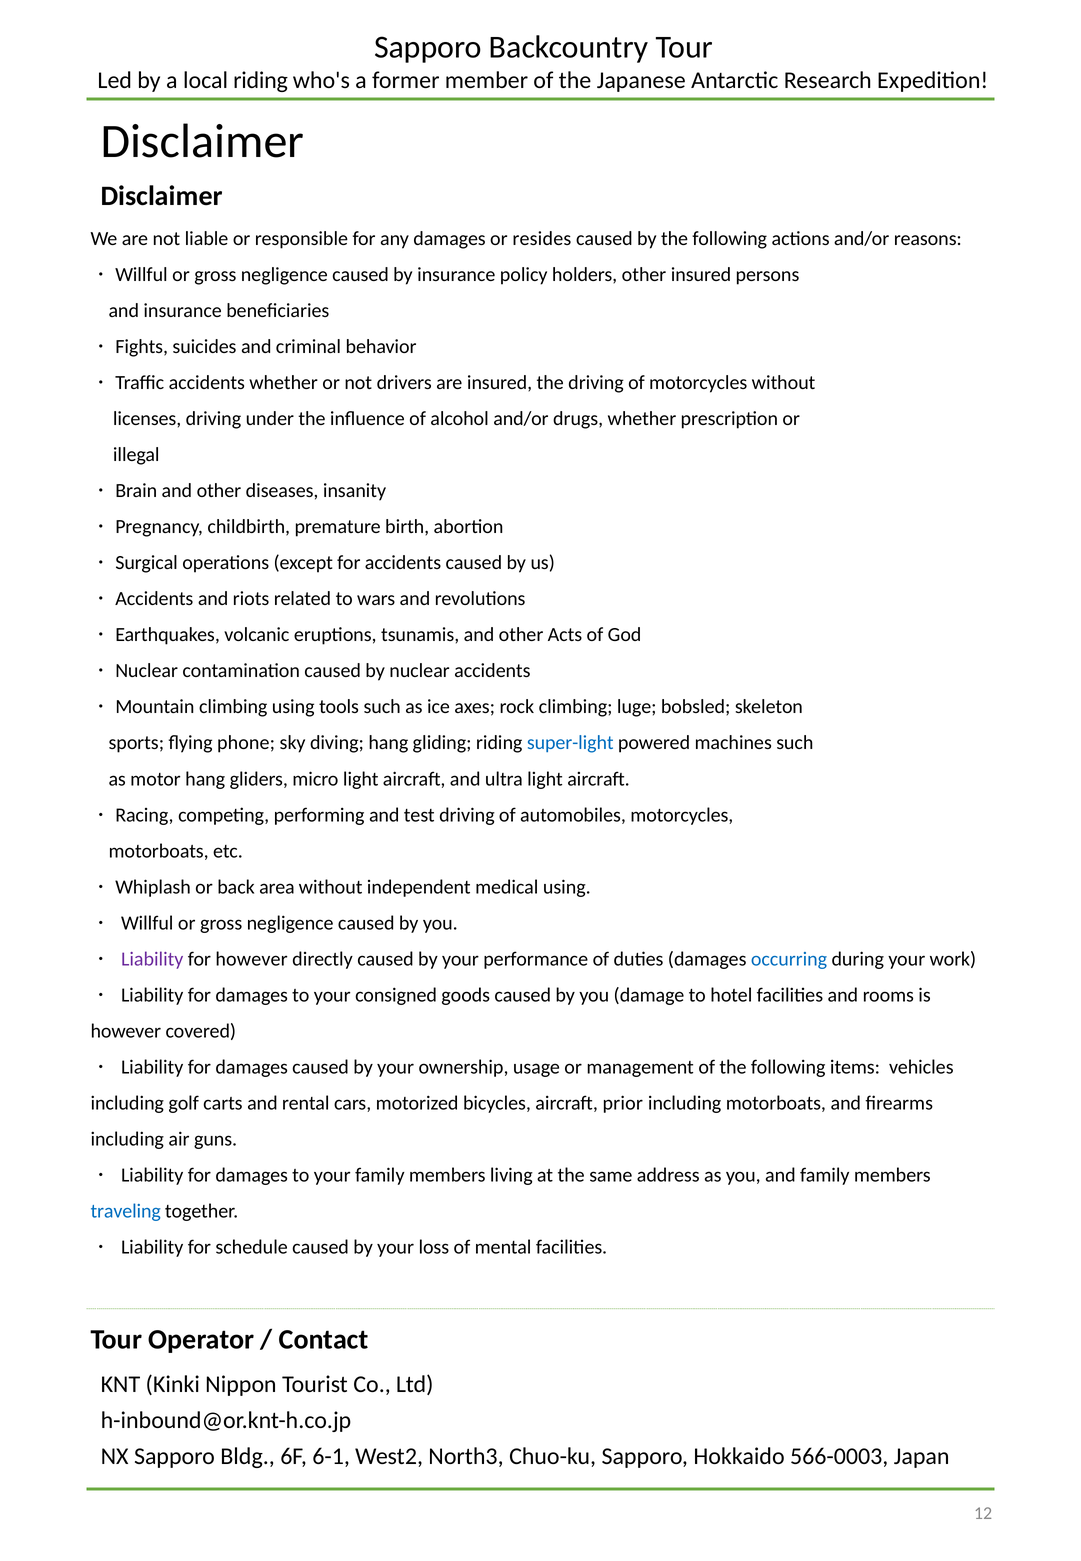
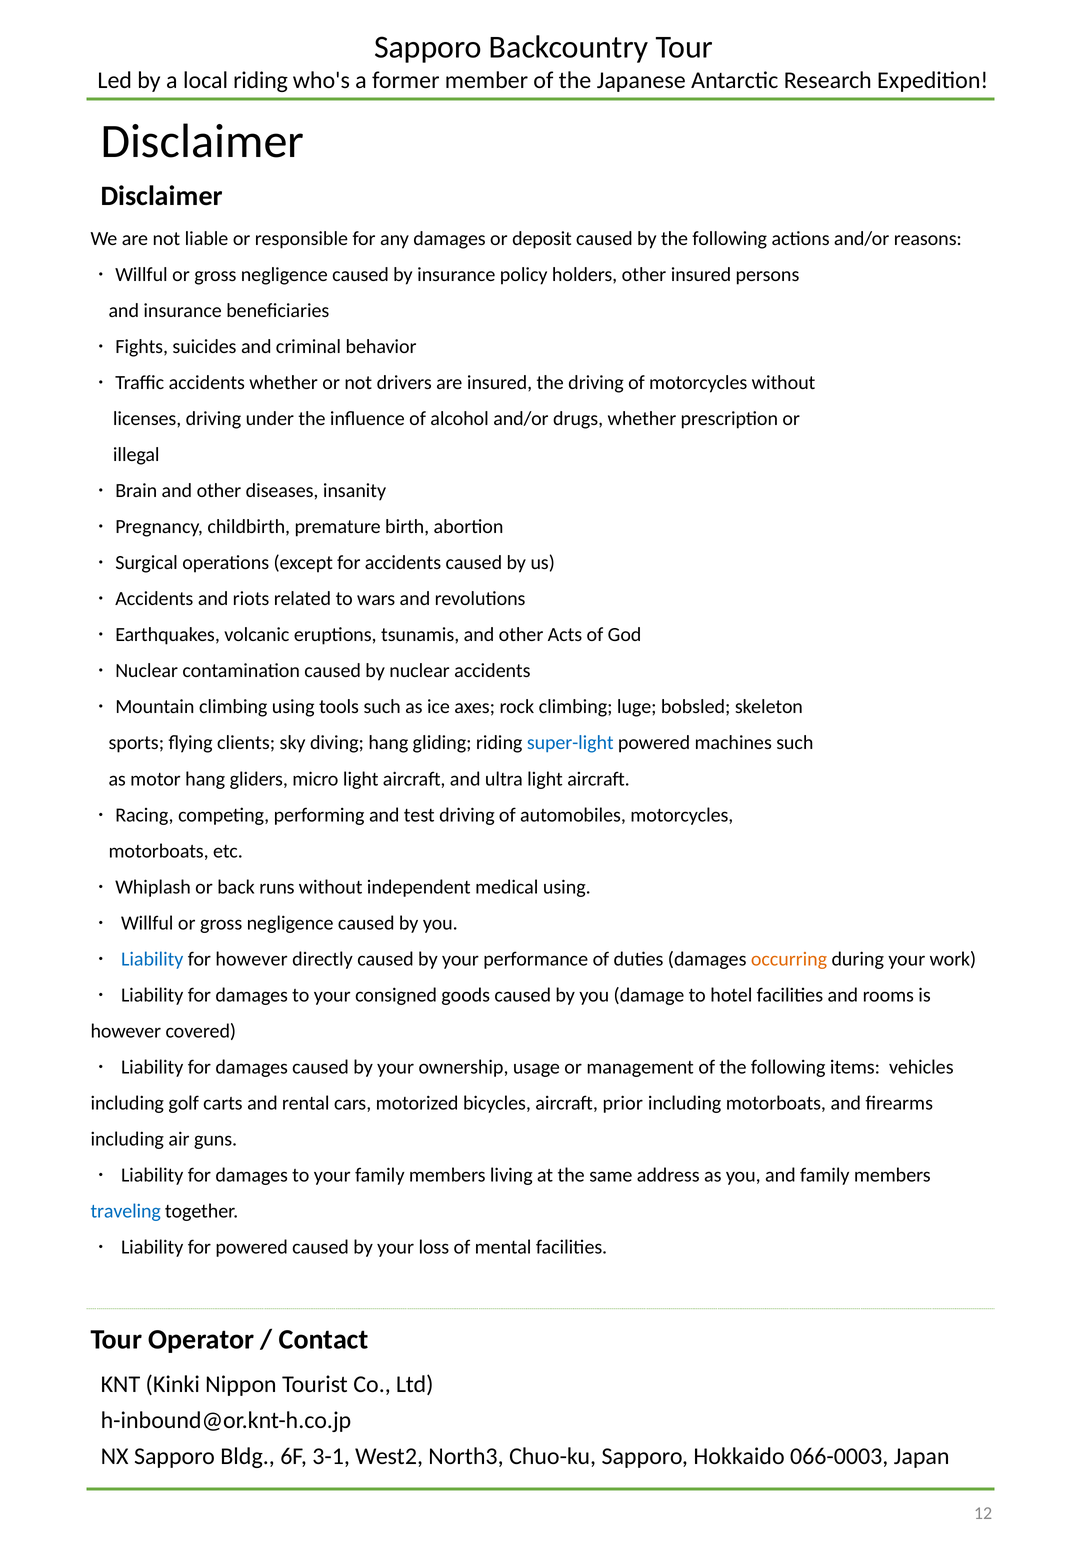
resides: resides -> deposit (542, 239)
phone: phone -> clients (246, 743)
area: area -> runs (277, 887)
Liability colour: purple -> blue (152, 959)
occurring colour: blue -> orange (789, 959)
for schedule: schedule -> powered (252, 1248)
6-1: 6-1 -> 3-1 (331, 1457)
566-0003: 566-0003 -> 066-0003 (839, 1457)
